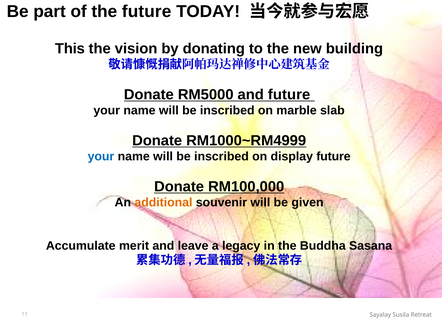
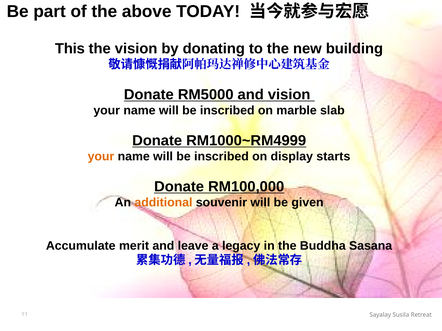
the future: future -> above (147, 12)
and future: future -> vision (289, 95)
your colour: blue -> orange (101, 157)
display future: future -> starts (333, 157)
